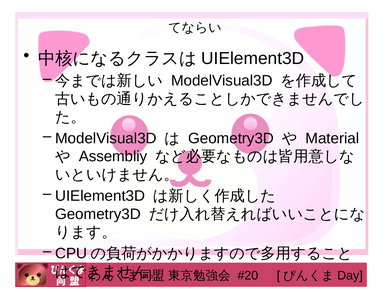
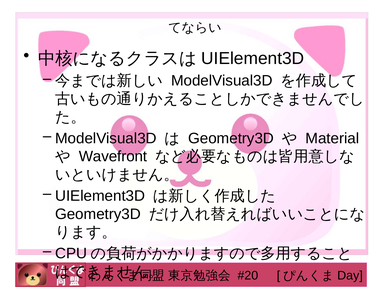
Assembliy: Assembliy -> Wavefront (113, 157)
